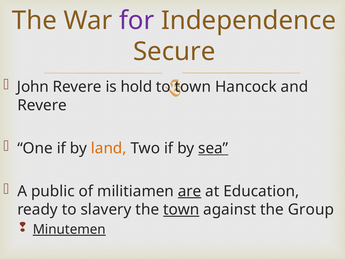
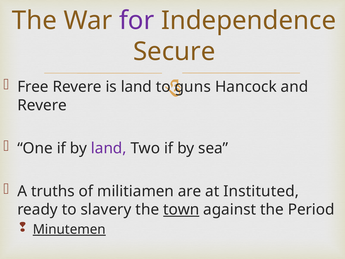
John: John -> Free (33, 87)
is hold: hold -> land (136, 87)
town: town -> guns (193, 87)
land colour: orange -> purple (109, 148)
sea underline: present -> none (213, 148)
public: public -> truths (53, 191)
are underline: present -> none (190, 191)
Education: Education -> Instituted (261, 191)
Group: Group -> Period (311, 209)
